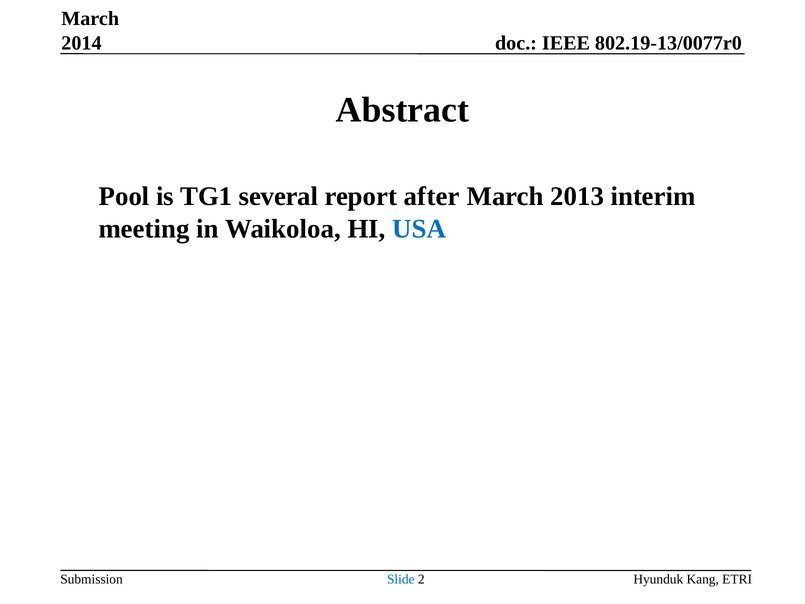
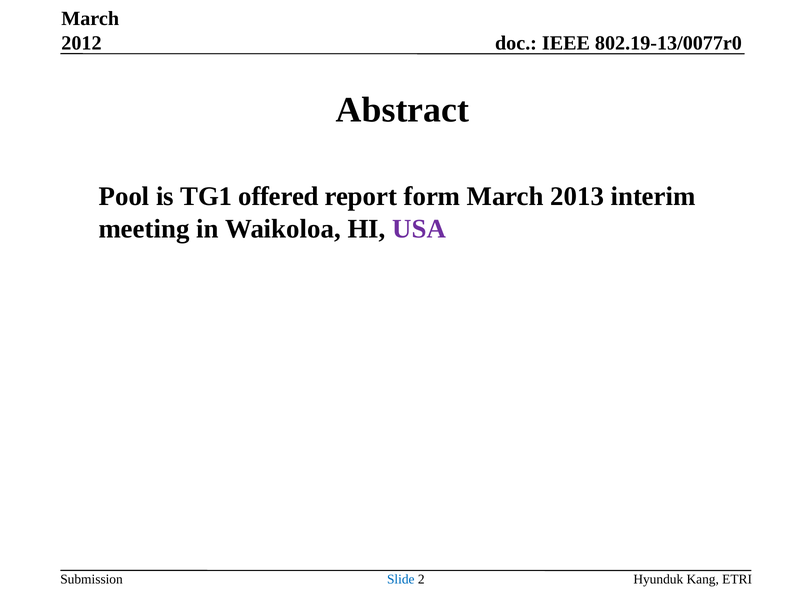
2014: 2014 -> 2012 (81, 43)
several: several -> offered (279, 196)
after: after -> form (432, 196)
USA colour: blue -> purple (419, 229)
